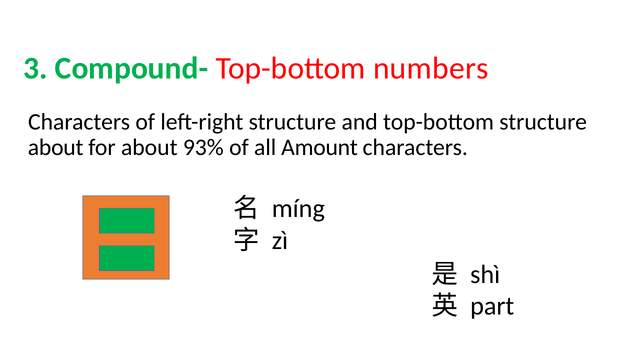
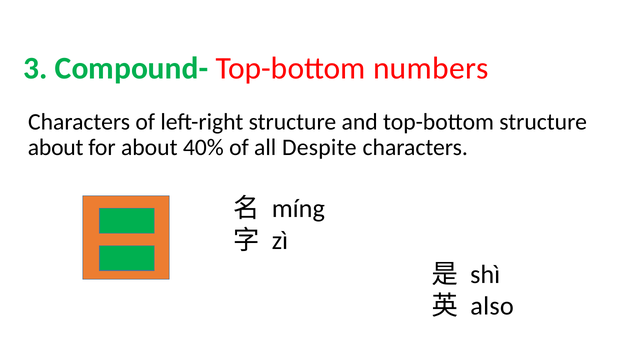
93%: 93% -> 40% (203, 147)
Amount: Amount -> Despite (319, 147)
part: part -> also (492, 306)
